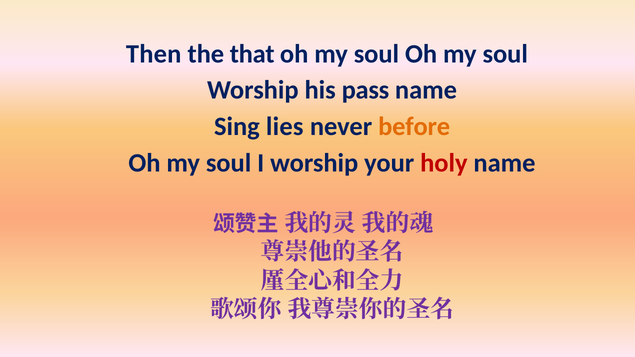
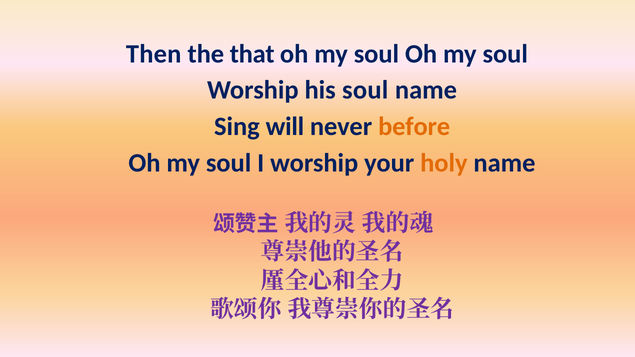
his pass: pass -> soul (365, 90)
lies: lies -> will (285, 127)
holy colour: red -> orange (444, 163)
